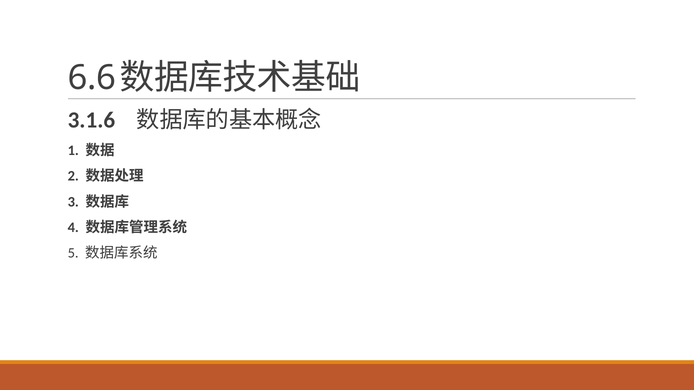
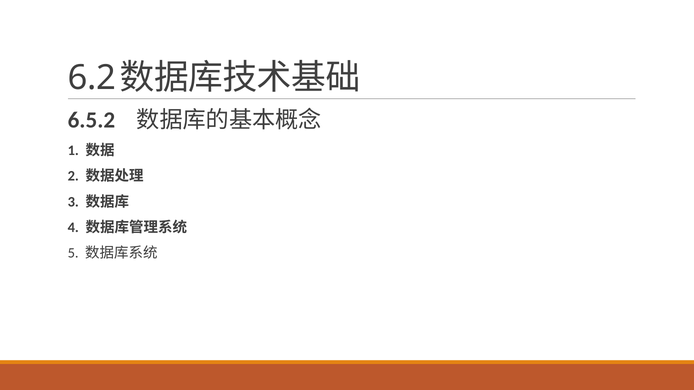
6.6: 6.6 -> 6.2 (92, 78)
3.1.6: 3.1.6 -> 6.5.2 (91, 120)
